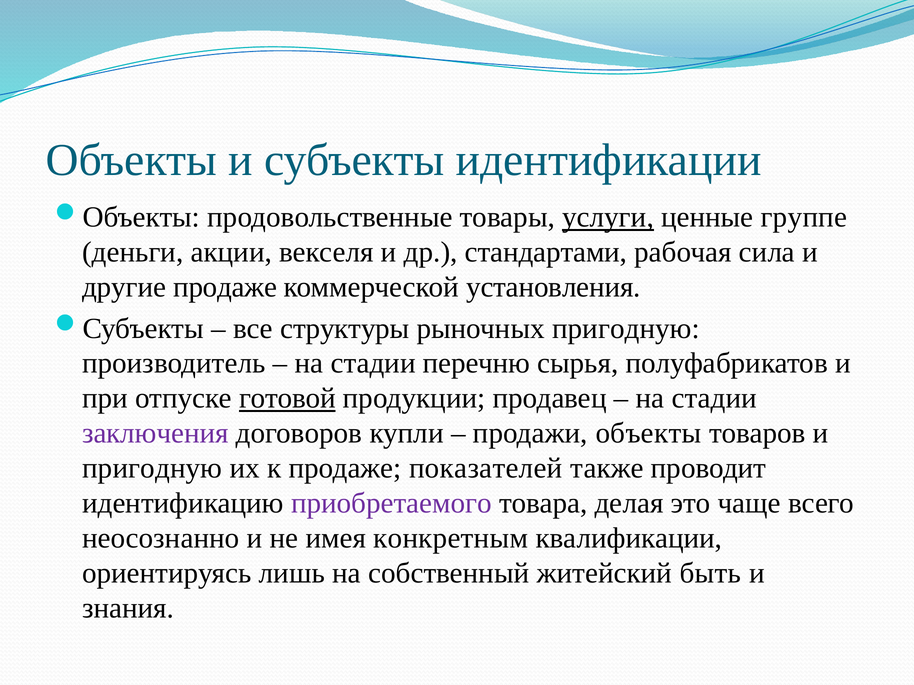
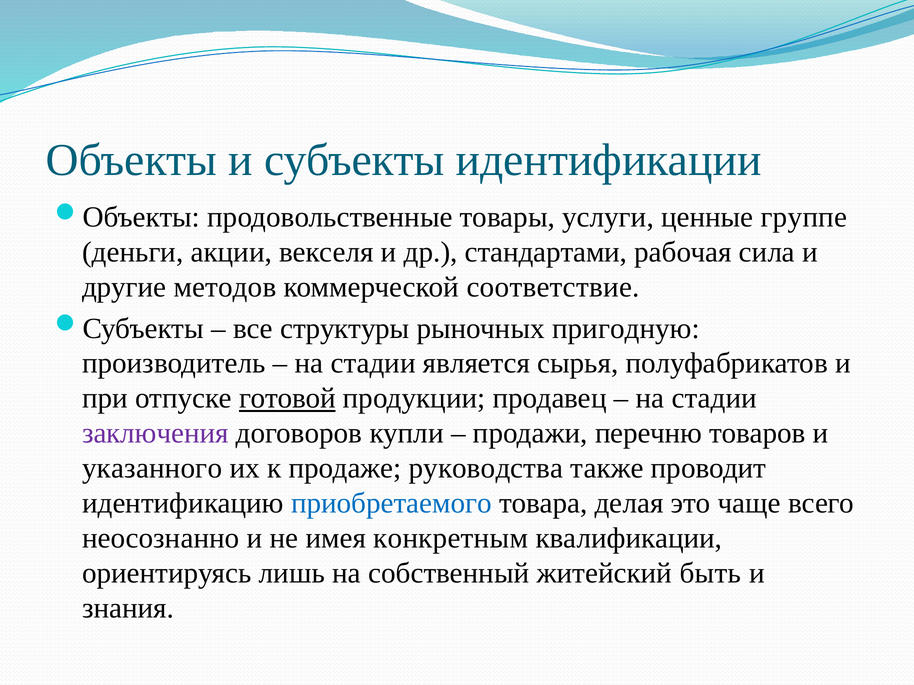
услуги underline: present -> none (608, 218)
другие продаже: продаже -> методов (225, 288)
установления: установления -> соответствие (553, 288)
перечню: перечню -> является (476, 364)
продажи объекты: объекты -> перечню (649, 434)
пригодную: пригодную -> указанного (152, 469)
показателей: показателей -> руководства (486, 469)
приобретаемого colour: purple -> blue (391, 504)
